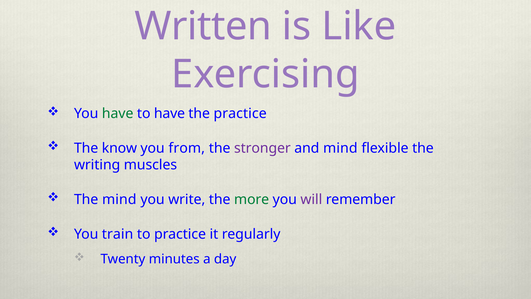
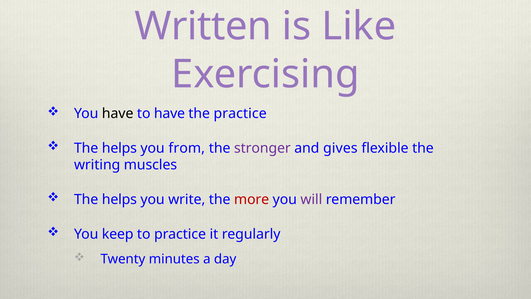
have colour: green -> black (118, 113)
know: know -> helps (119, 148)
and mind: mind -> gives (340, 148)
mind: mind -> helps (119, 199)
more colour: green -> red (252, 199)
train: train -> keep (118, 234)
